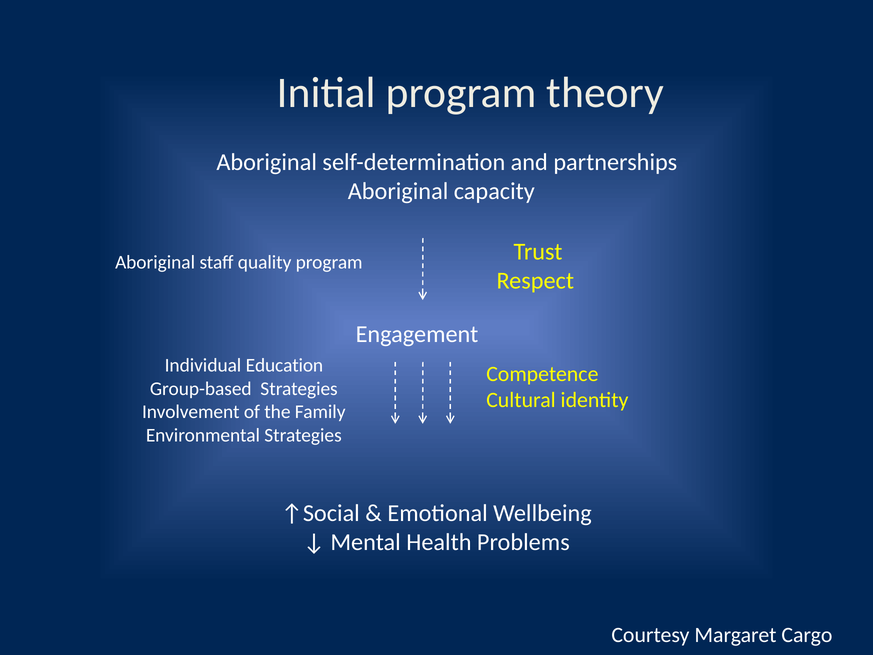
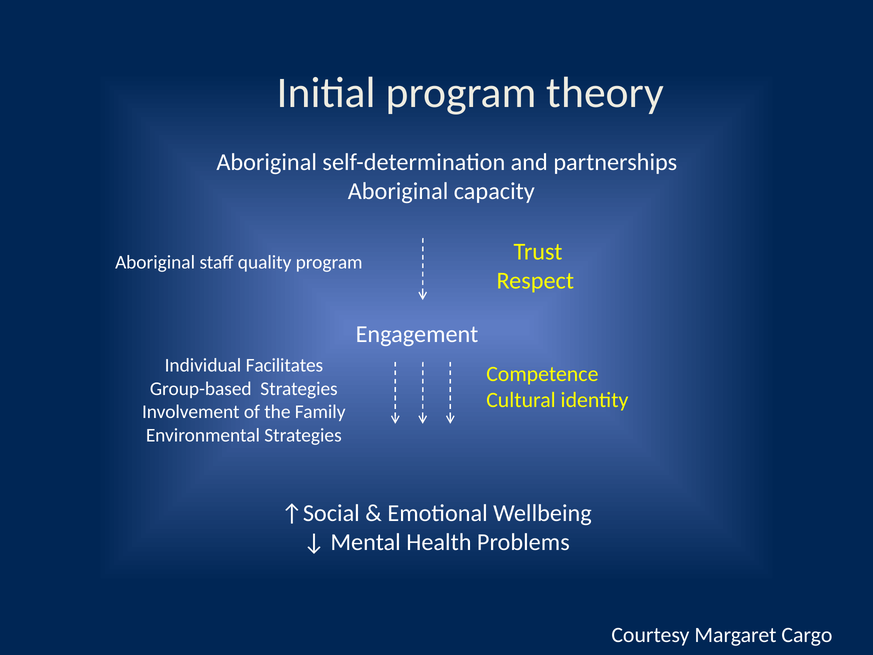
Education: Education -> Facilitates (284, 365)
